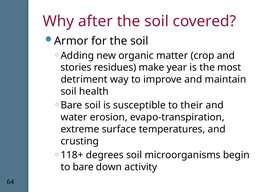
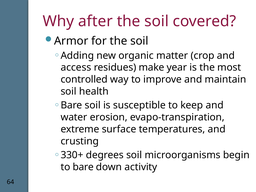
stories: stories -> access (76, 67)
detriment: detriment -> controlled (84, 79)
their: their -> keep (192, 105)
118+: 118+ -> 330+ (72, 155)
